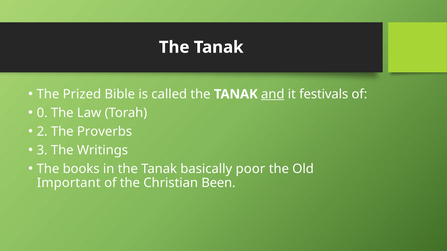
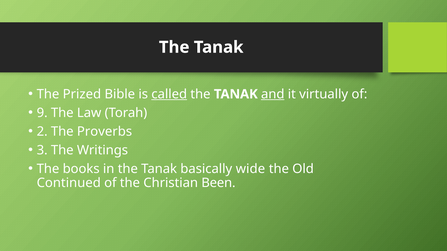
called underline: none -> present (169, 94)
festivals: festivals -> virtually (324, 94)
0: 0 -> 9 (42, 113)
poor: poor -> wide (250, 169)
Important: Important -> Continued (69, 183)
